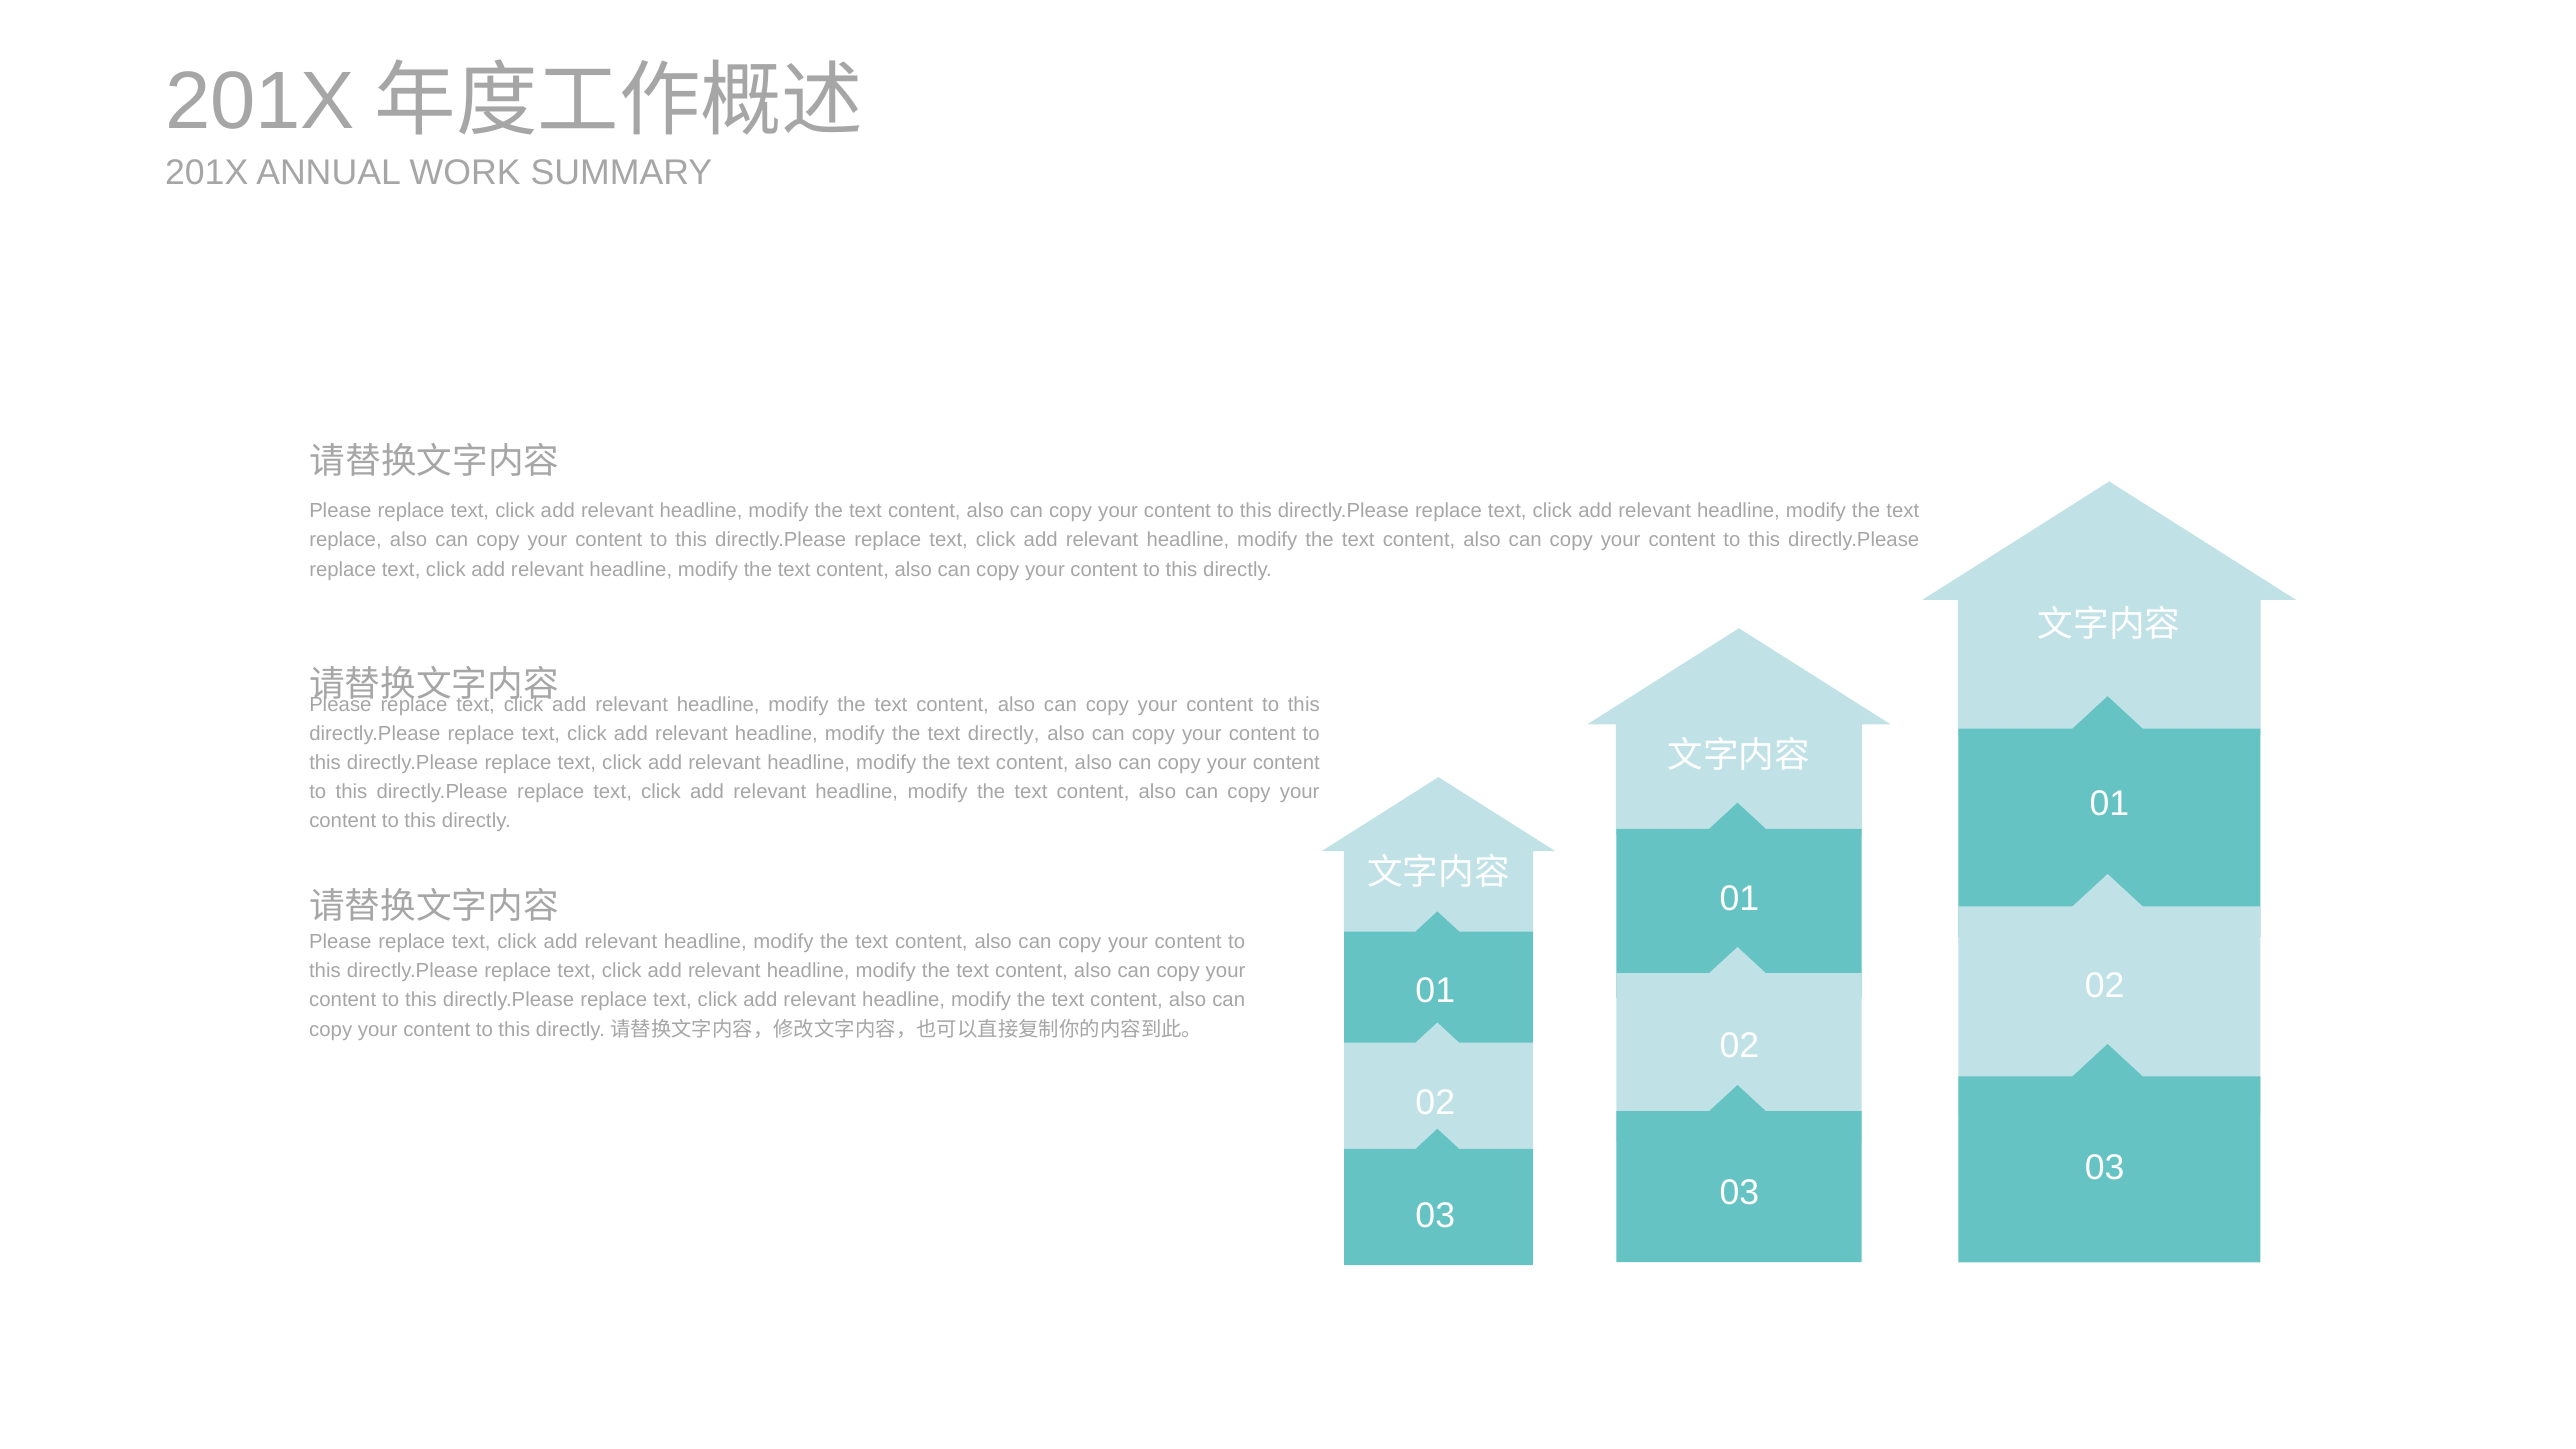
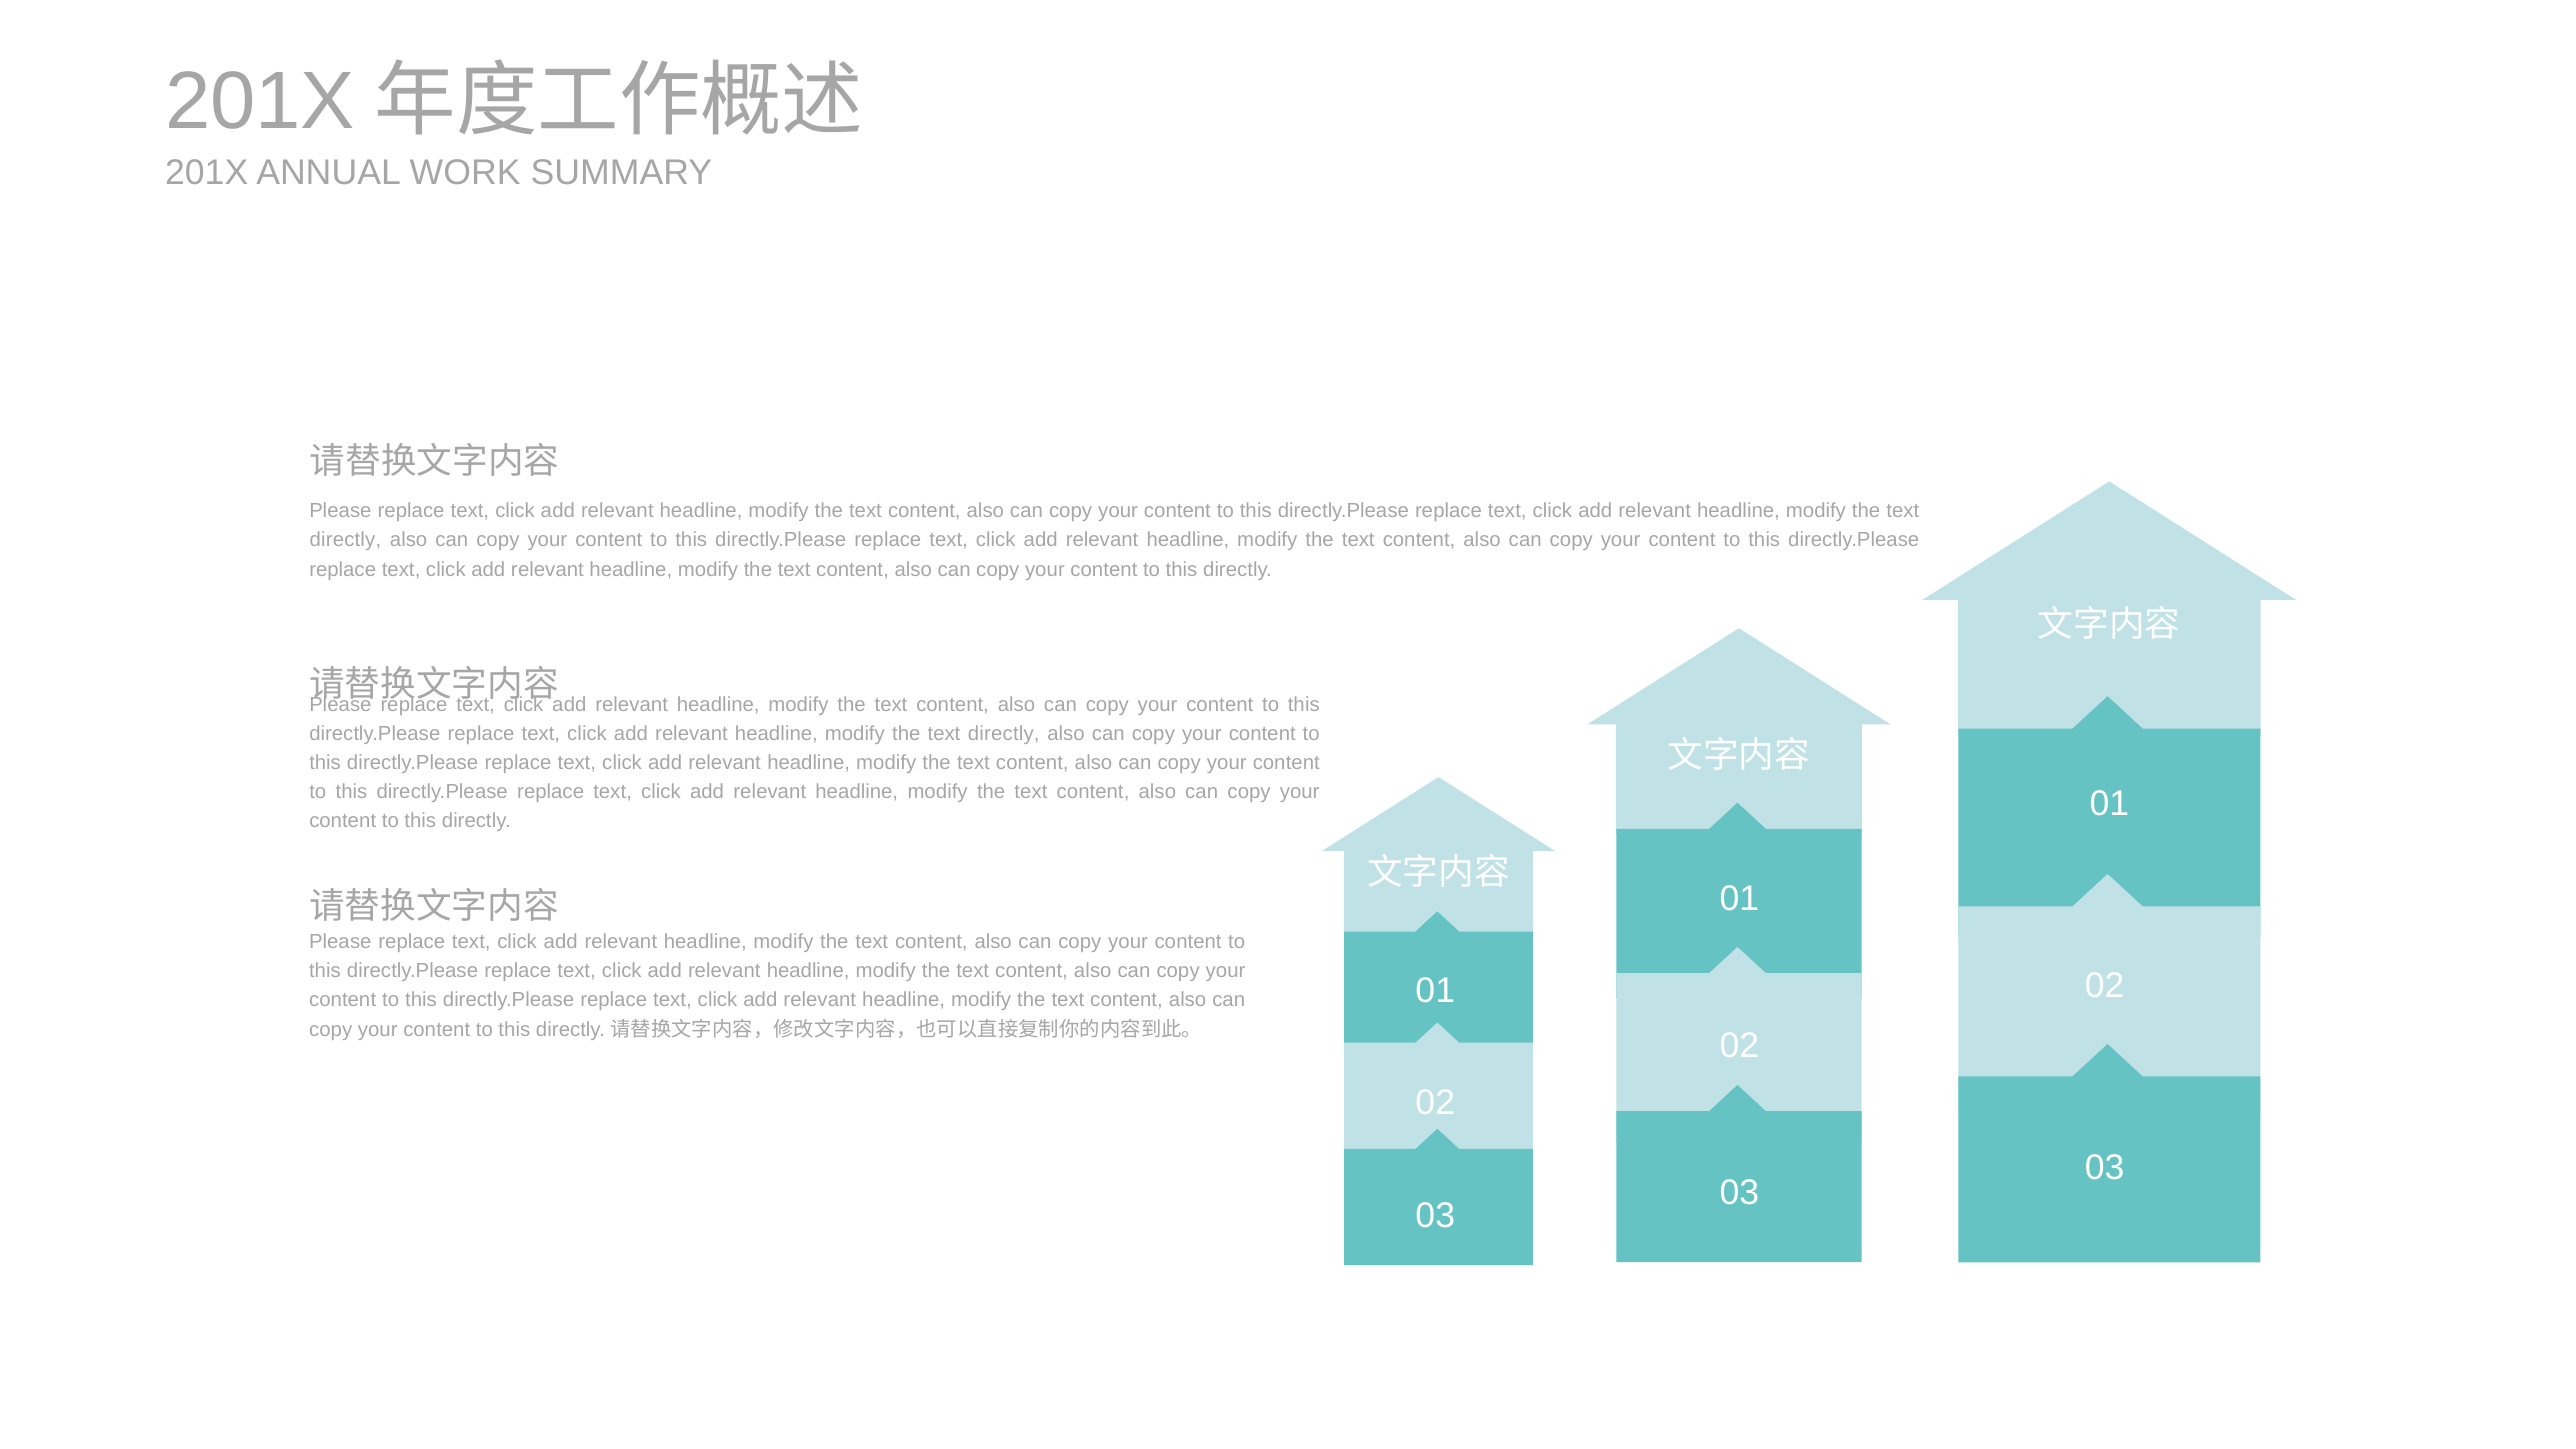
replace: replace -> directly (345, 540)
